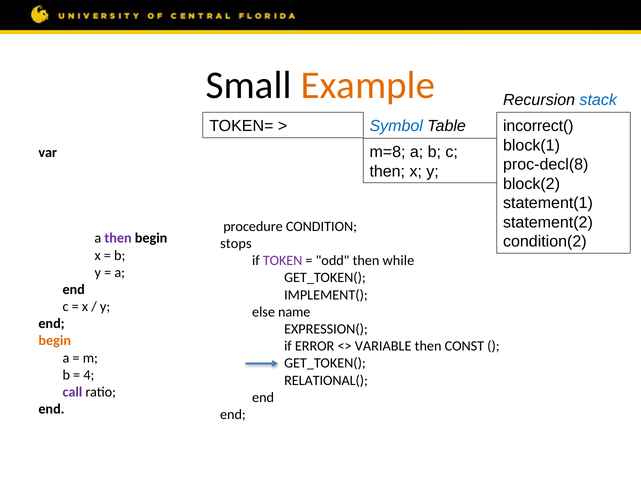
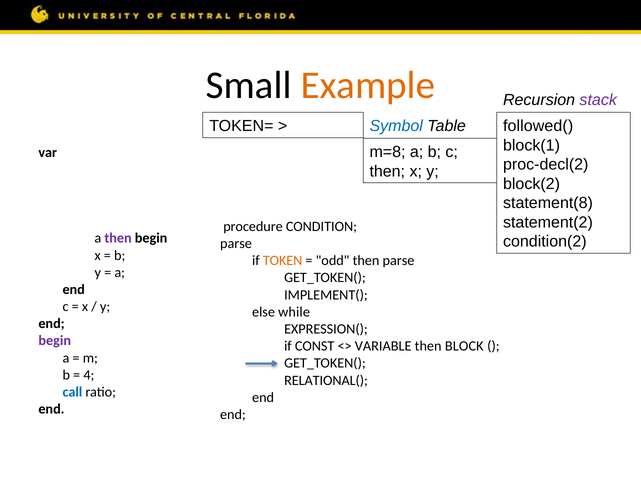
stack colour: blue -> purple (598, 100)
incorrect(: incorrect( -> followed( (538, 126)
proc-decl(8: proc-decl(8 -> proc-decl(2 (546, 165)
statement(1: statement(1 -> statement(8 (548, 203)
stops: stops -> parse (236, 243)
TOKEN colour: purple -> orange (283, 261)
then while: while -> parse (399, 261)
name: name -> while (294, 312)
begin colour: orange -> purple (55, 341)
if ERROR: ERROR -> CONST (315, 346)
then CONST: CONST -> BLOCK (464, 346)
call colour: purple -> blue (72, 392)
